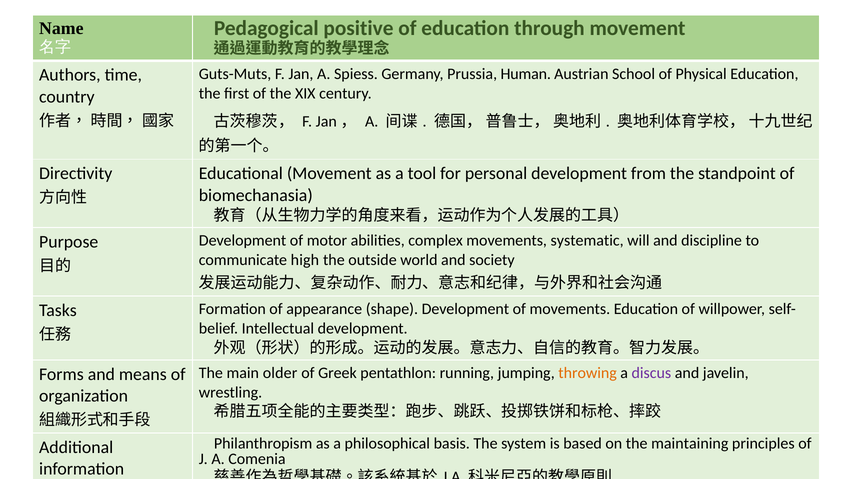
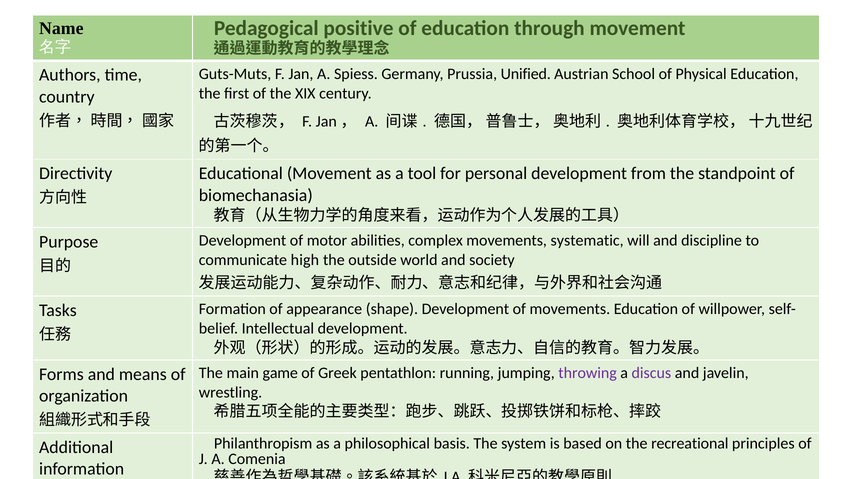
Human: Human -> Unified (526, 74)
older: older -> game (280, 373)
throwing colour: orange -> purple (588, 373)
maintaining: maintaining -> recreational (690, 444)
